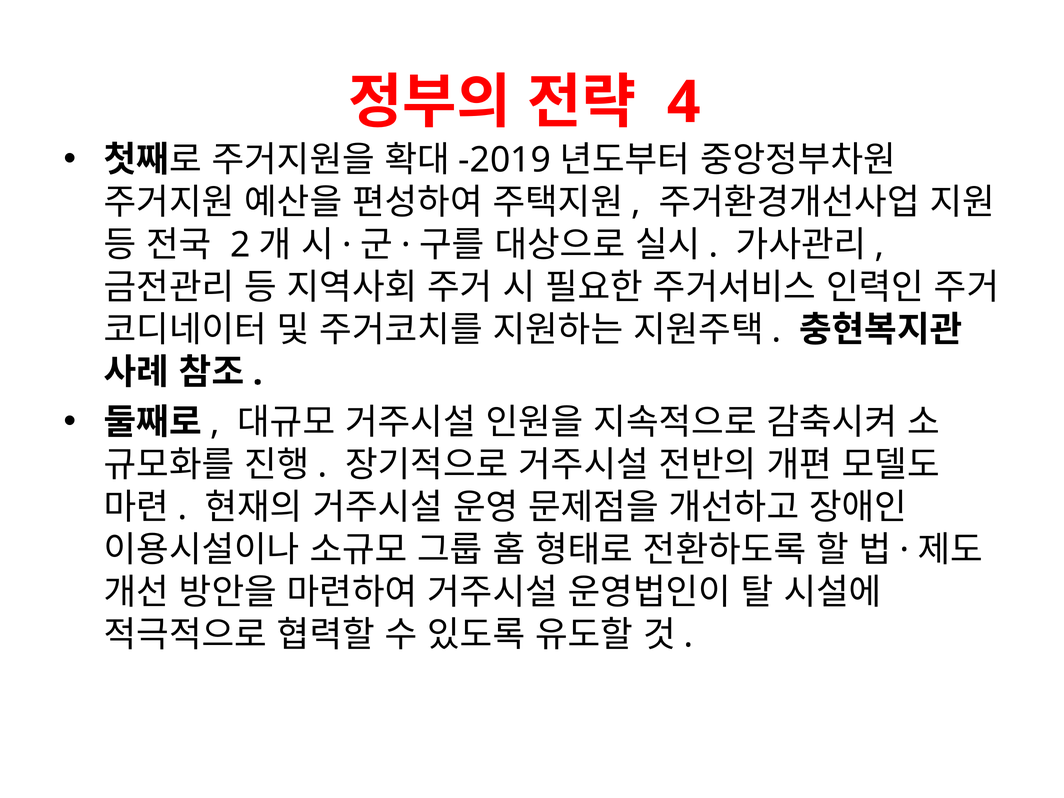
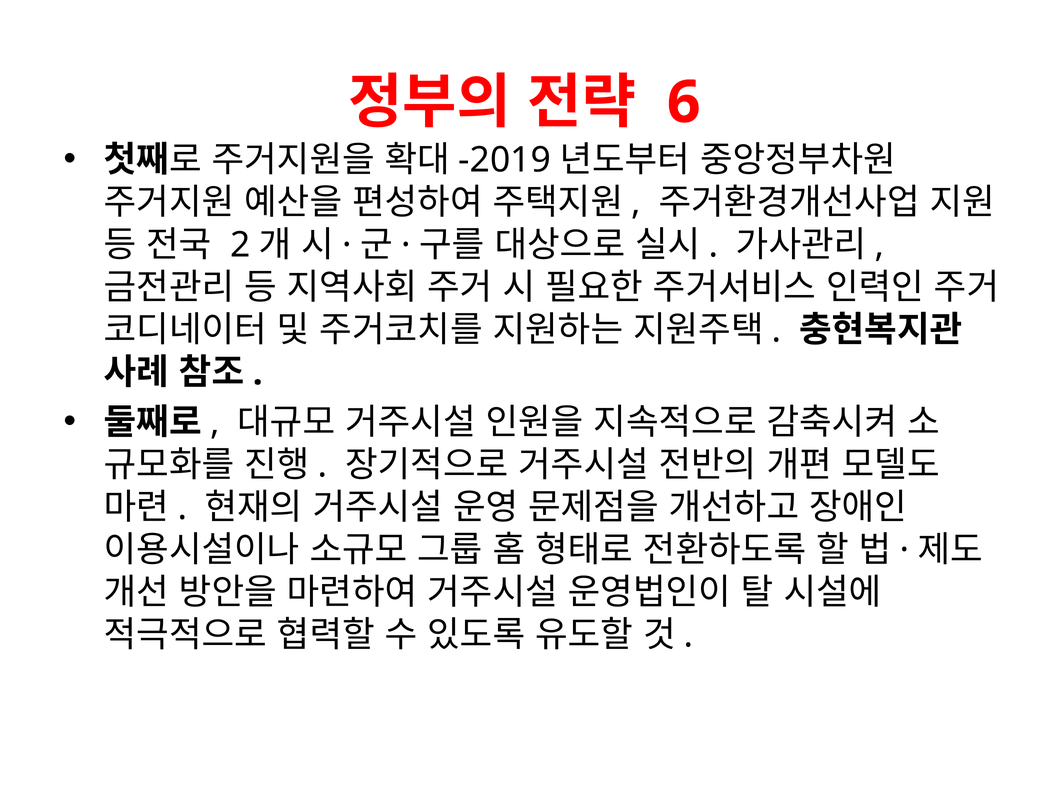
4: 4 -> 6 (684, 103)
